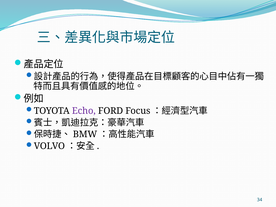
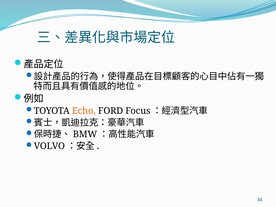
Echo colour: purple -> orange (84, 111)
